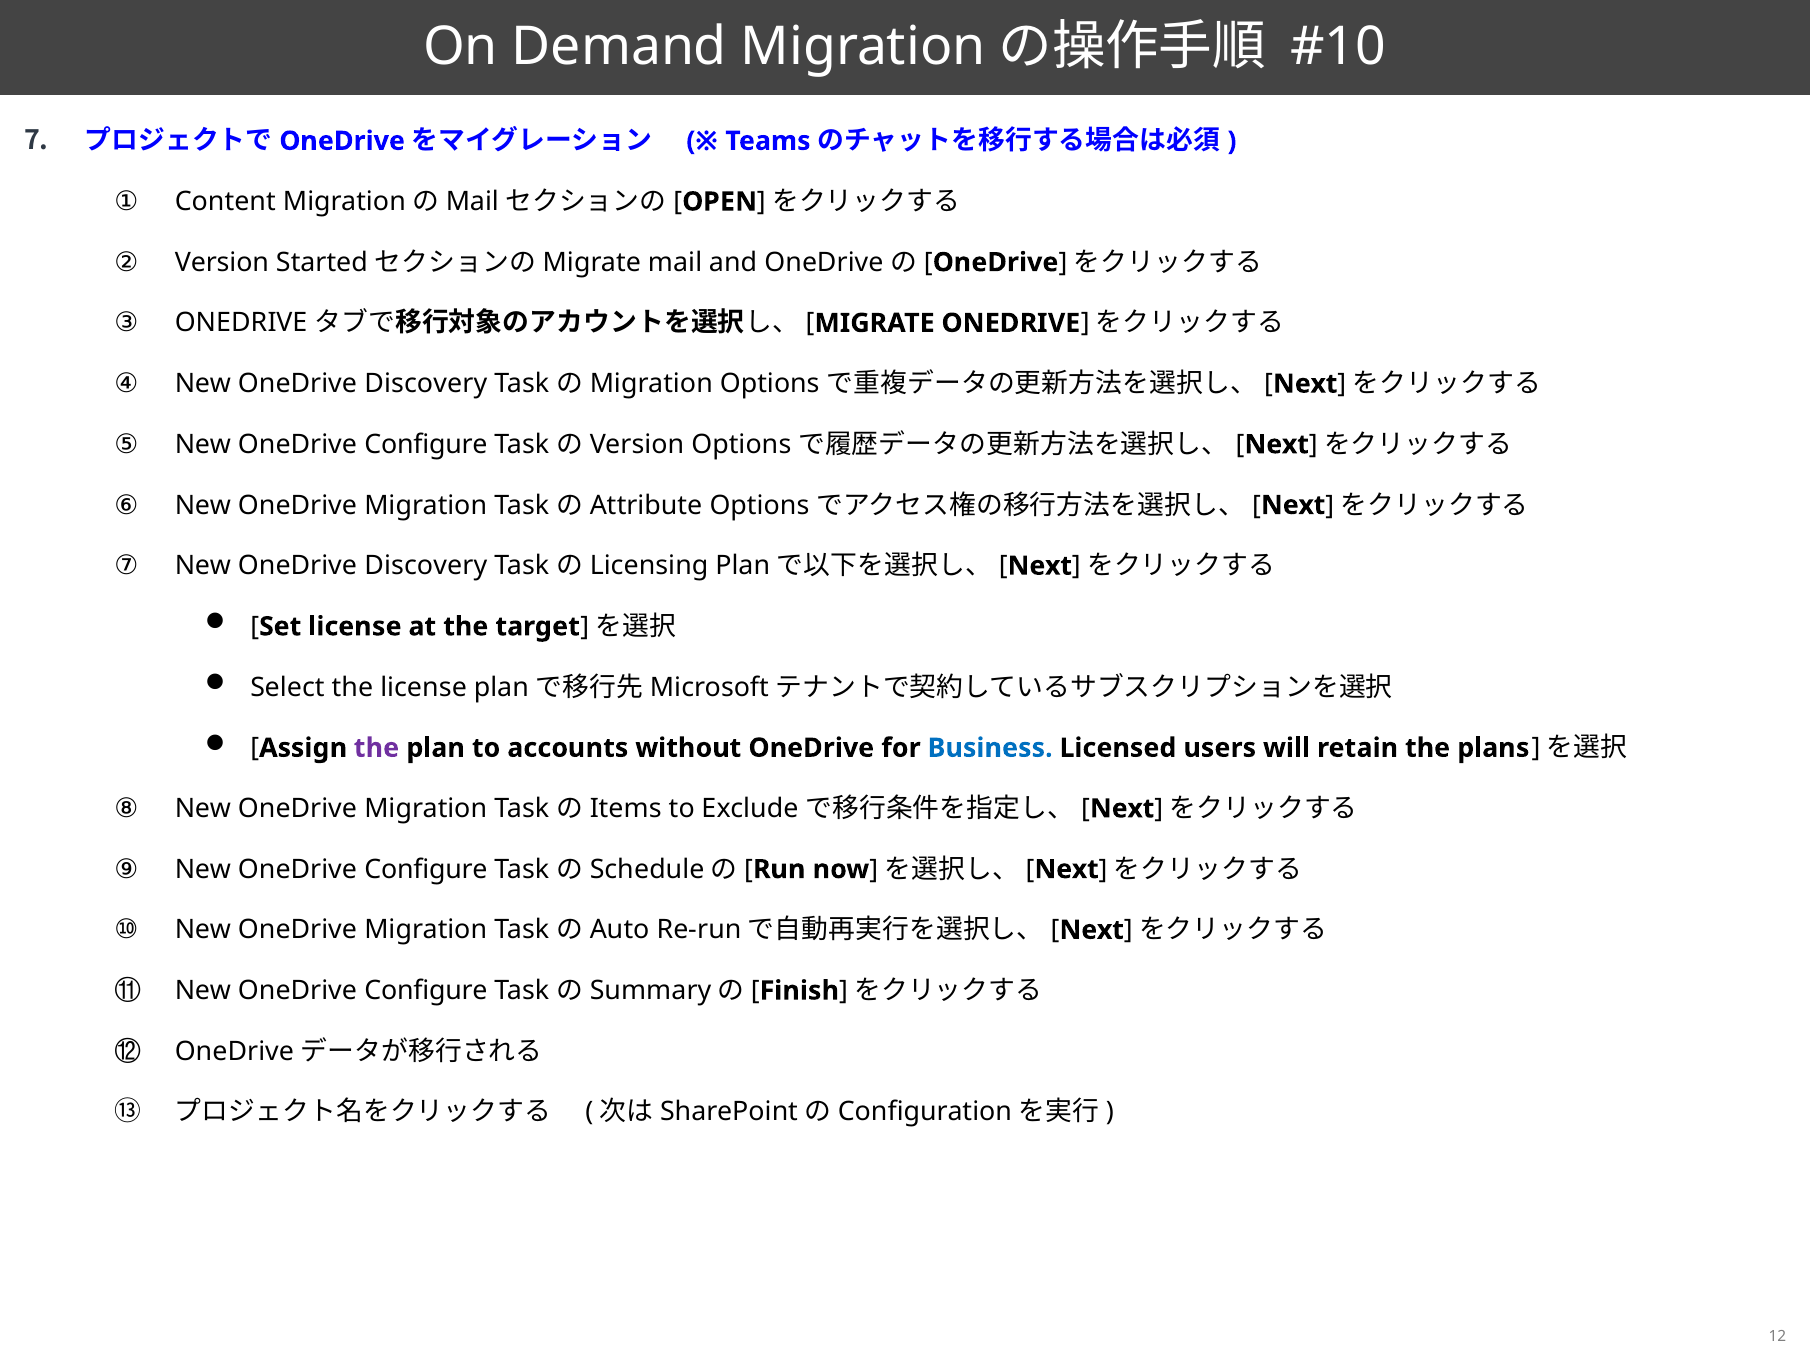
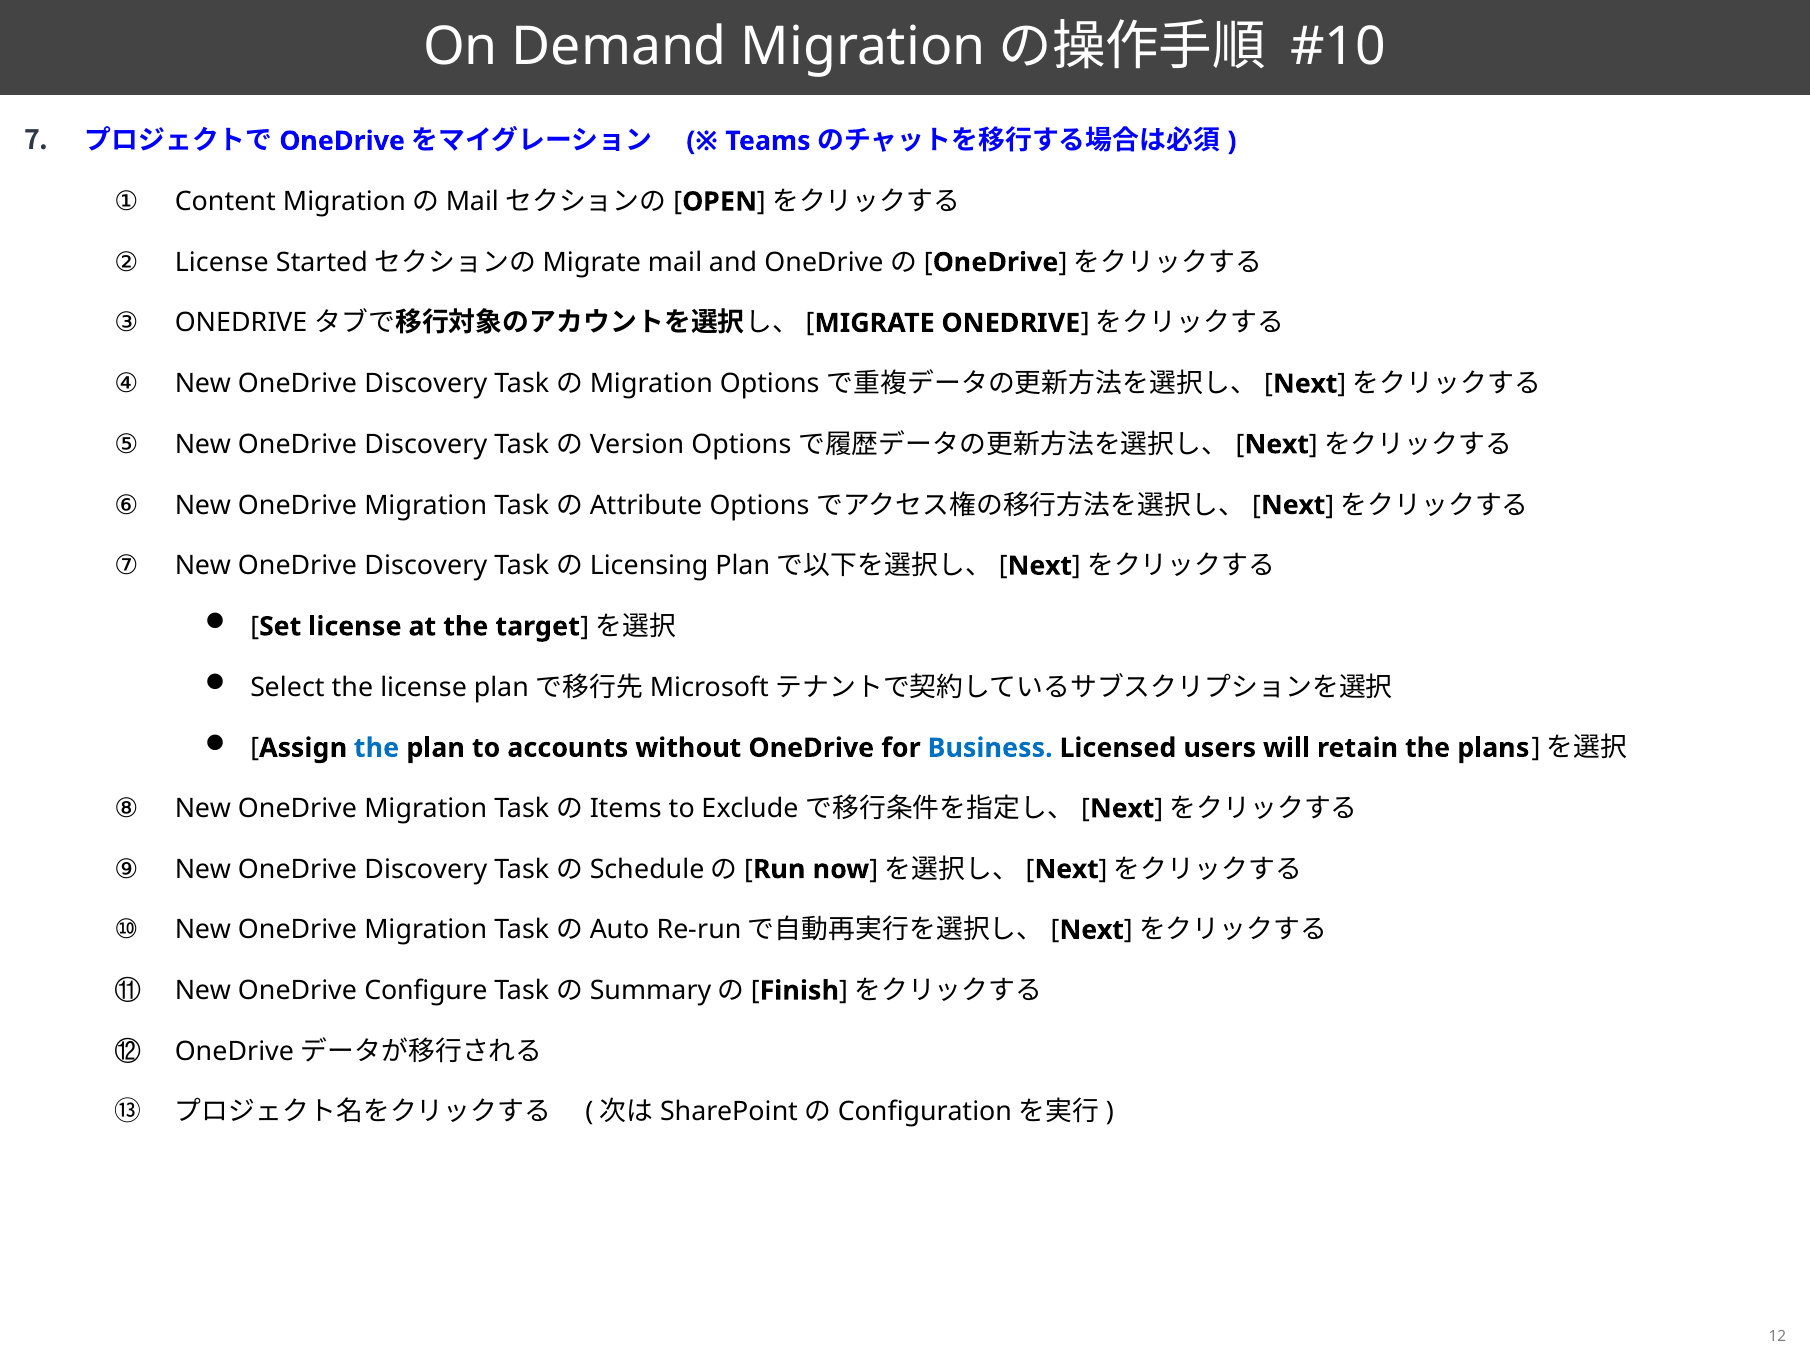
Version: Version -> License (222, 263)
Configure: Configure -> Discovery (426, 445)
the colour: purple -> blue (376, 748)
Configure: Configure -> Discovery (426, 870)
